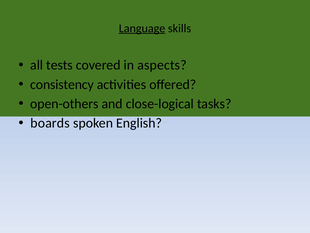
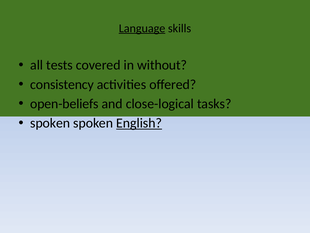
aspects: aspects -> without (162, 65)
open-others: open-others -> open-beliefs (64, 104)
boards: boards -> spoken (50, 123)
English underline: none -> present (139, 123)
